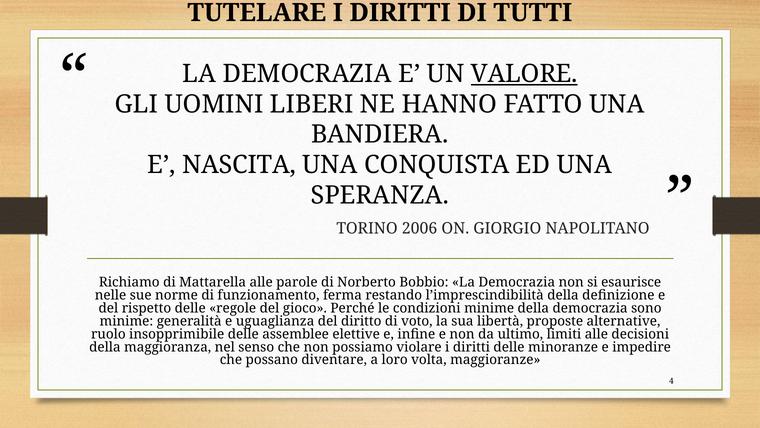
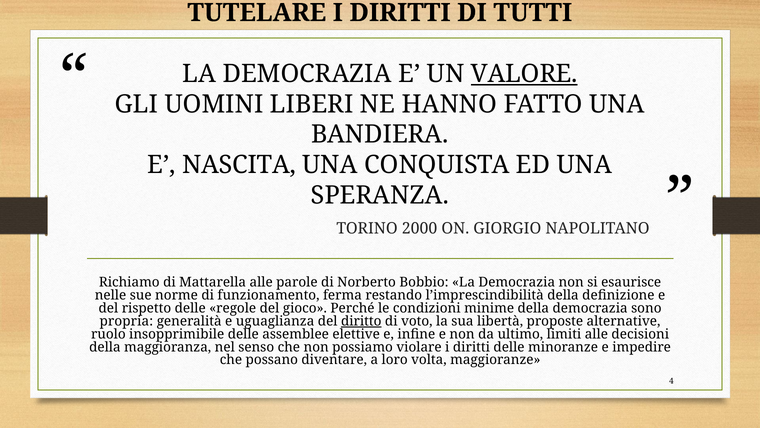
2006: 2006 -> 2000 (420, 228)
minime: minime -> propria (126, 321)
diritto underline: none -> present (361, 321)
